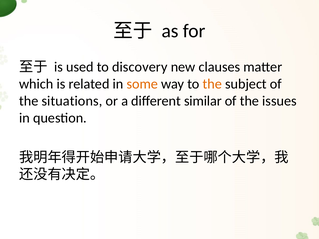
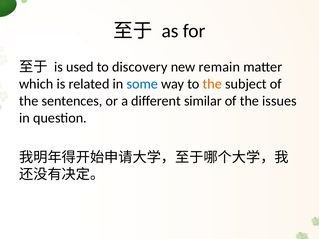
clauses: clauses -> remain (219, 67)
some colour: orange -> blue (142, 84)
situations: situations -> sentences (72, 101)
